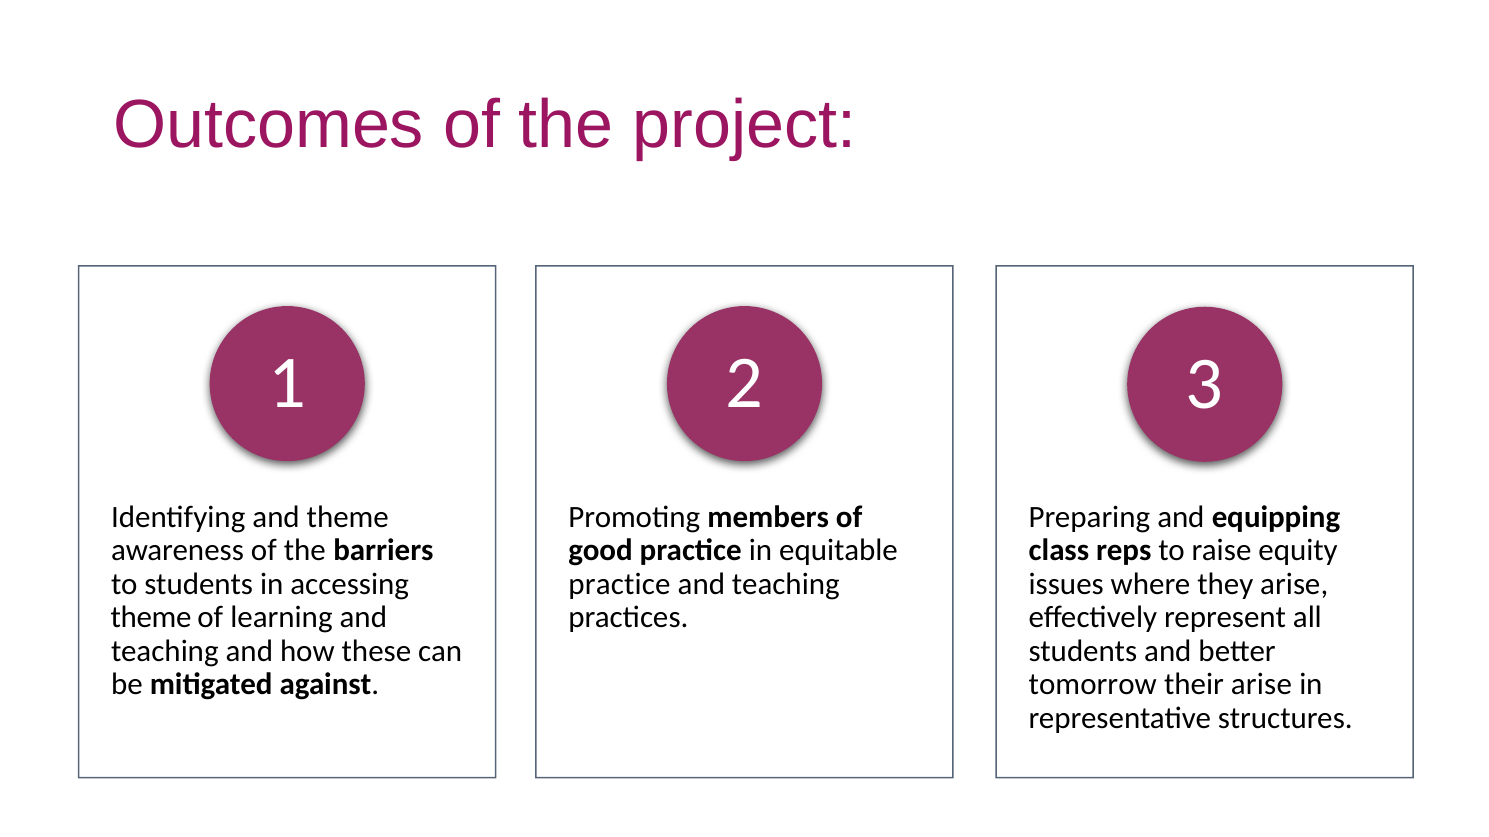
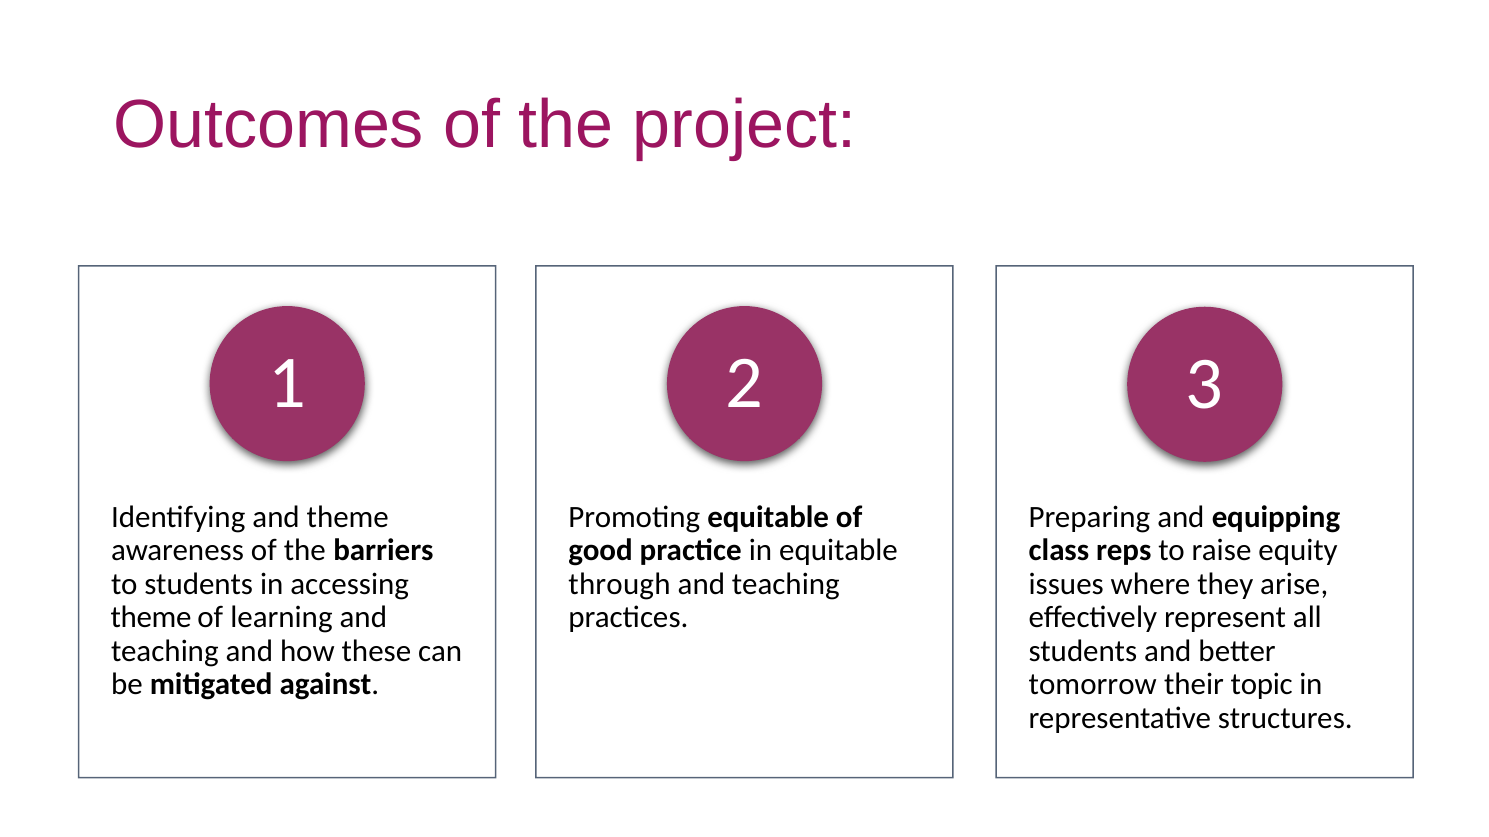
Promoting members: members -> equitable (768, 518)
practice: practice -> through (619, 585)
their arise: arise -> topic (1262, 685)
